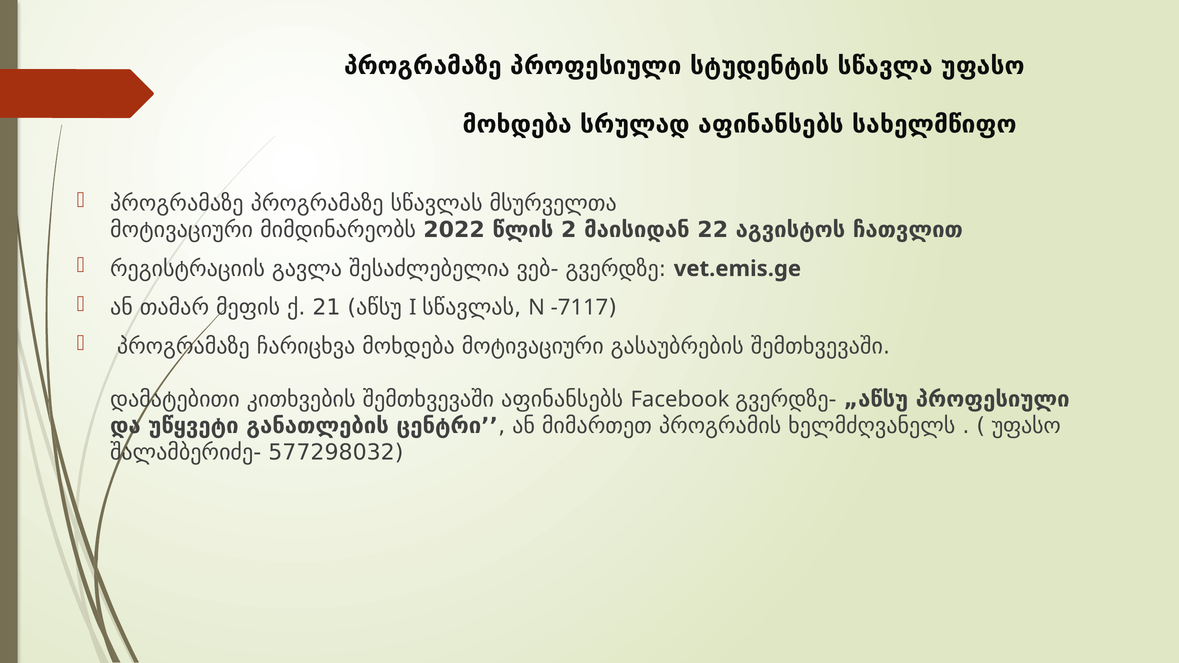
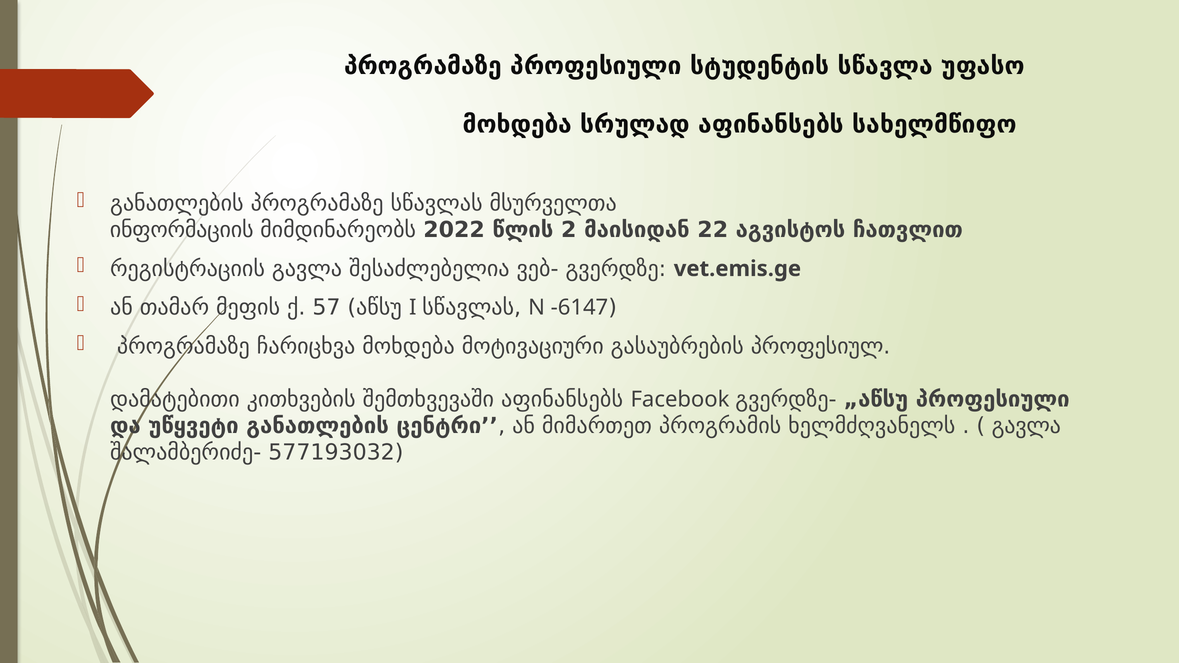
პროგრამაზე: პროგრამაზე -> განათლების (177, 203)
მოტივაციური: მოტივაციური -> ინფორმაციის (182, 230)
21: 21 -> 57 (326, 308)
-7117: -7117 -> -6147 (579, 308)
გასაუბრების შემთხვევაში: შემთხვევაში -> პროფესიულ (821, 346)
უფასო: უფასო -> გავლა (1026, 426)
577298032: 577298032 -> 577193032 (336, 453)
